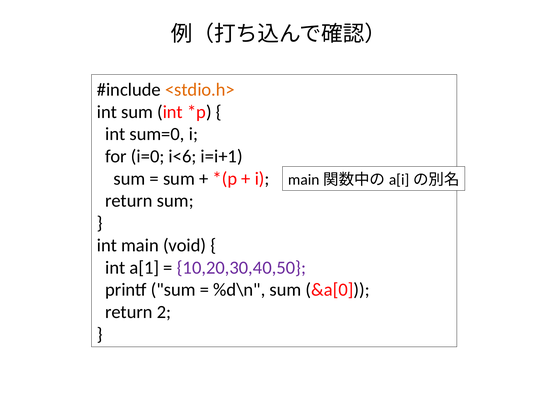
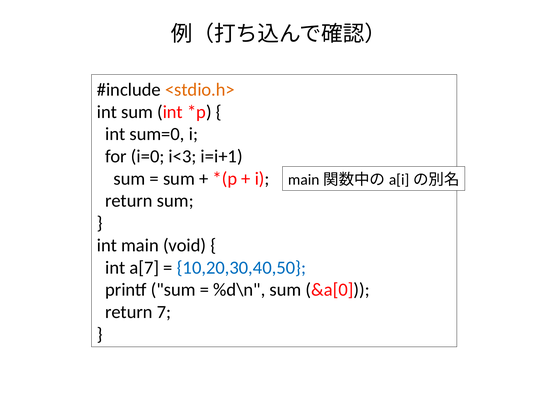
i<6: i<6 -> i<3 (182, 157)
a[1: a[1 -> a[7 (144, 268)
10,20,30,40,50 colour: purple -> blue (241, 268)
2: 2 -> 7 (164, 313)
